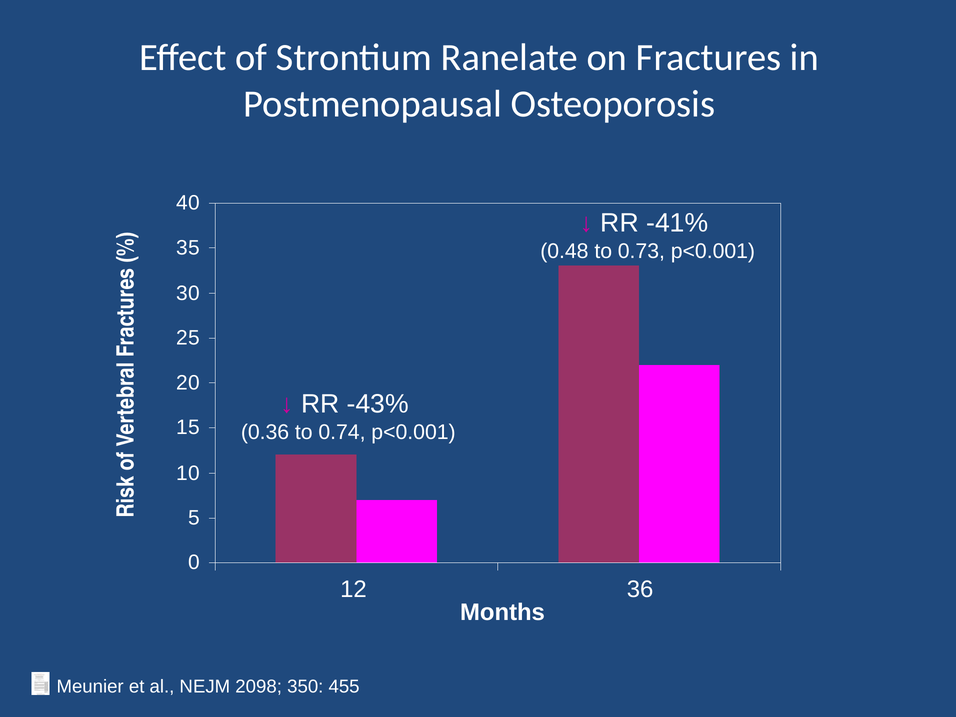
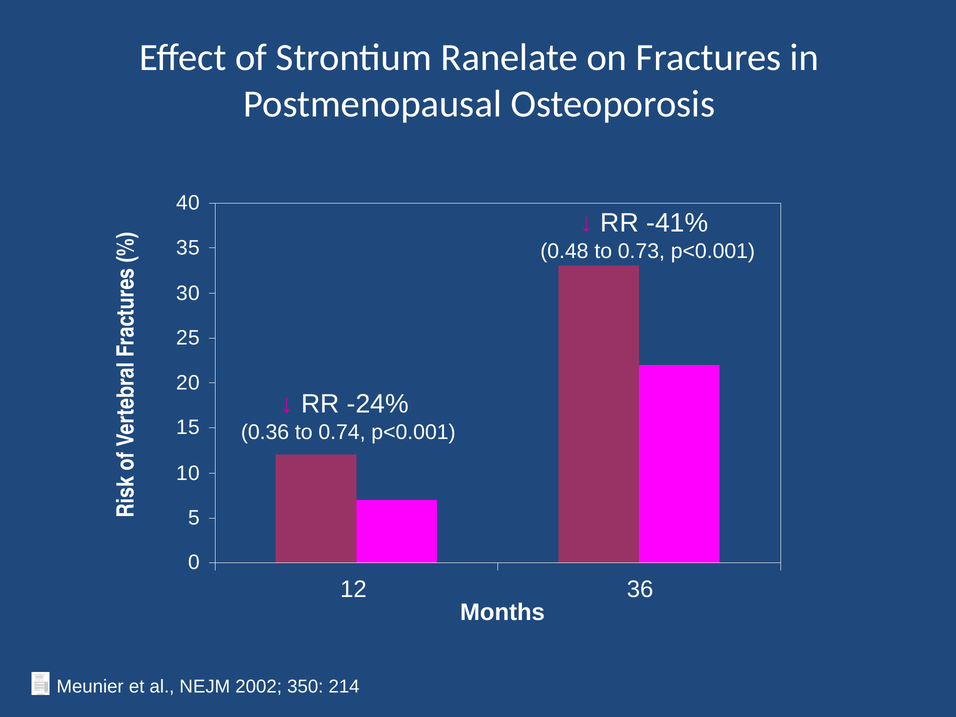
-43%: -43% -> -24% (378, 404)
2098: 2098 -> 2002 (259, 686)
455: 455 -> 214 (344, 686)
